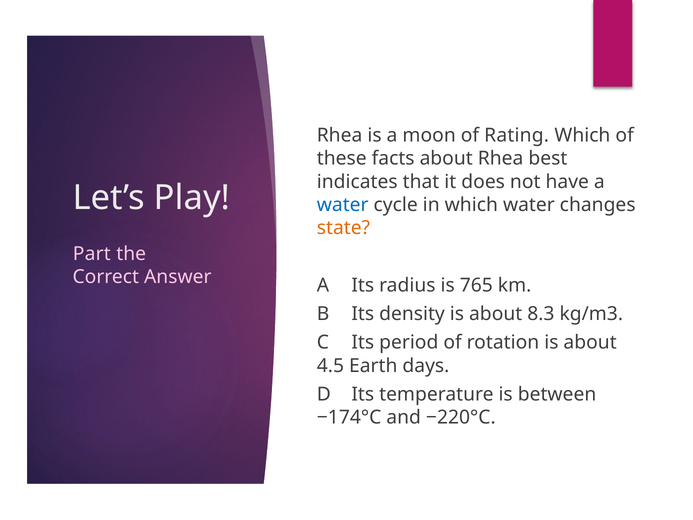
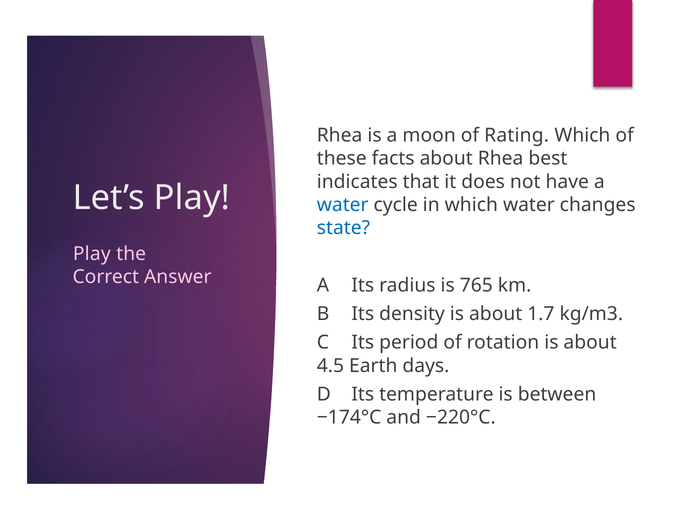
state colour: orange -> blue (343, 228)
Part: Part -> Play (92, 254)
8.3: 8.3 -> 1.7 (541, 314)
